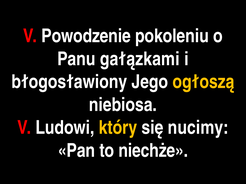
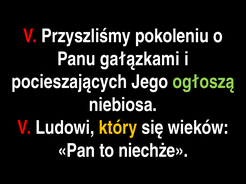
Powodzenie: Powodzenie -> Przyszliśmy (86, 36)
błogosławiony: błogosławiony -> pocieszających (69, 82)
ogłoszą colour: yellow -> light green (203, 82)
nucimy: nucimy -> wieków (198, 128)
